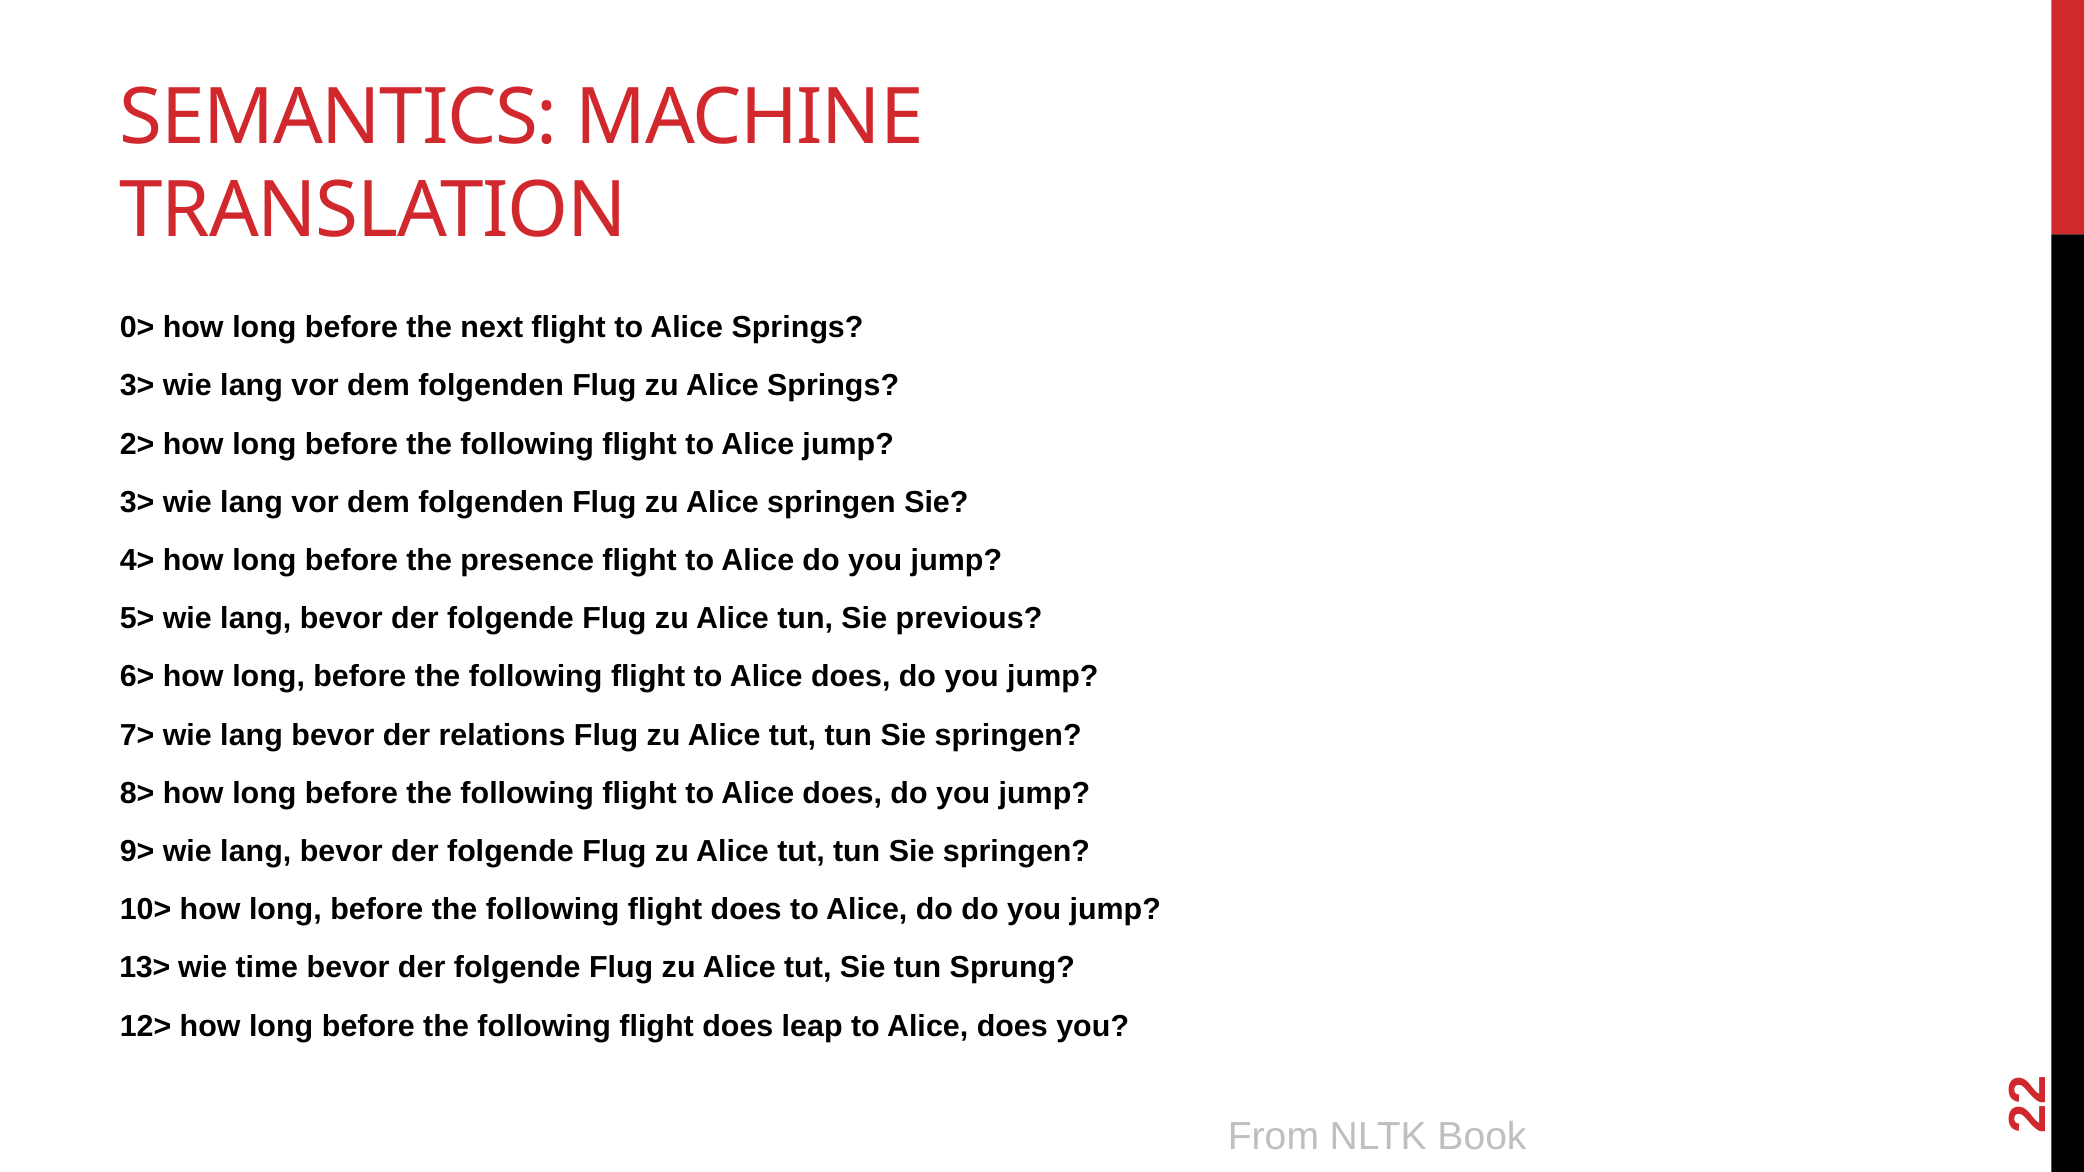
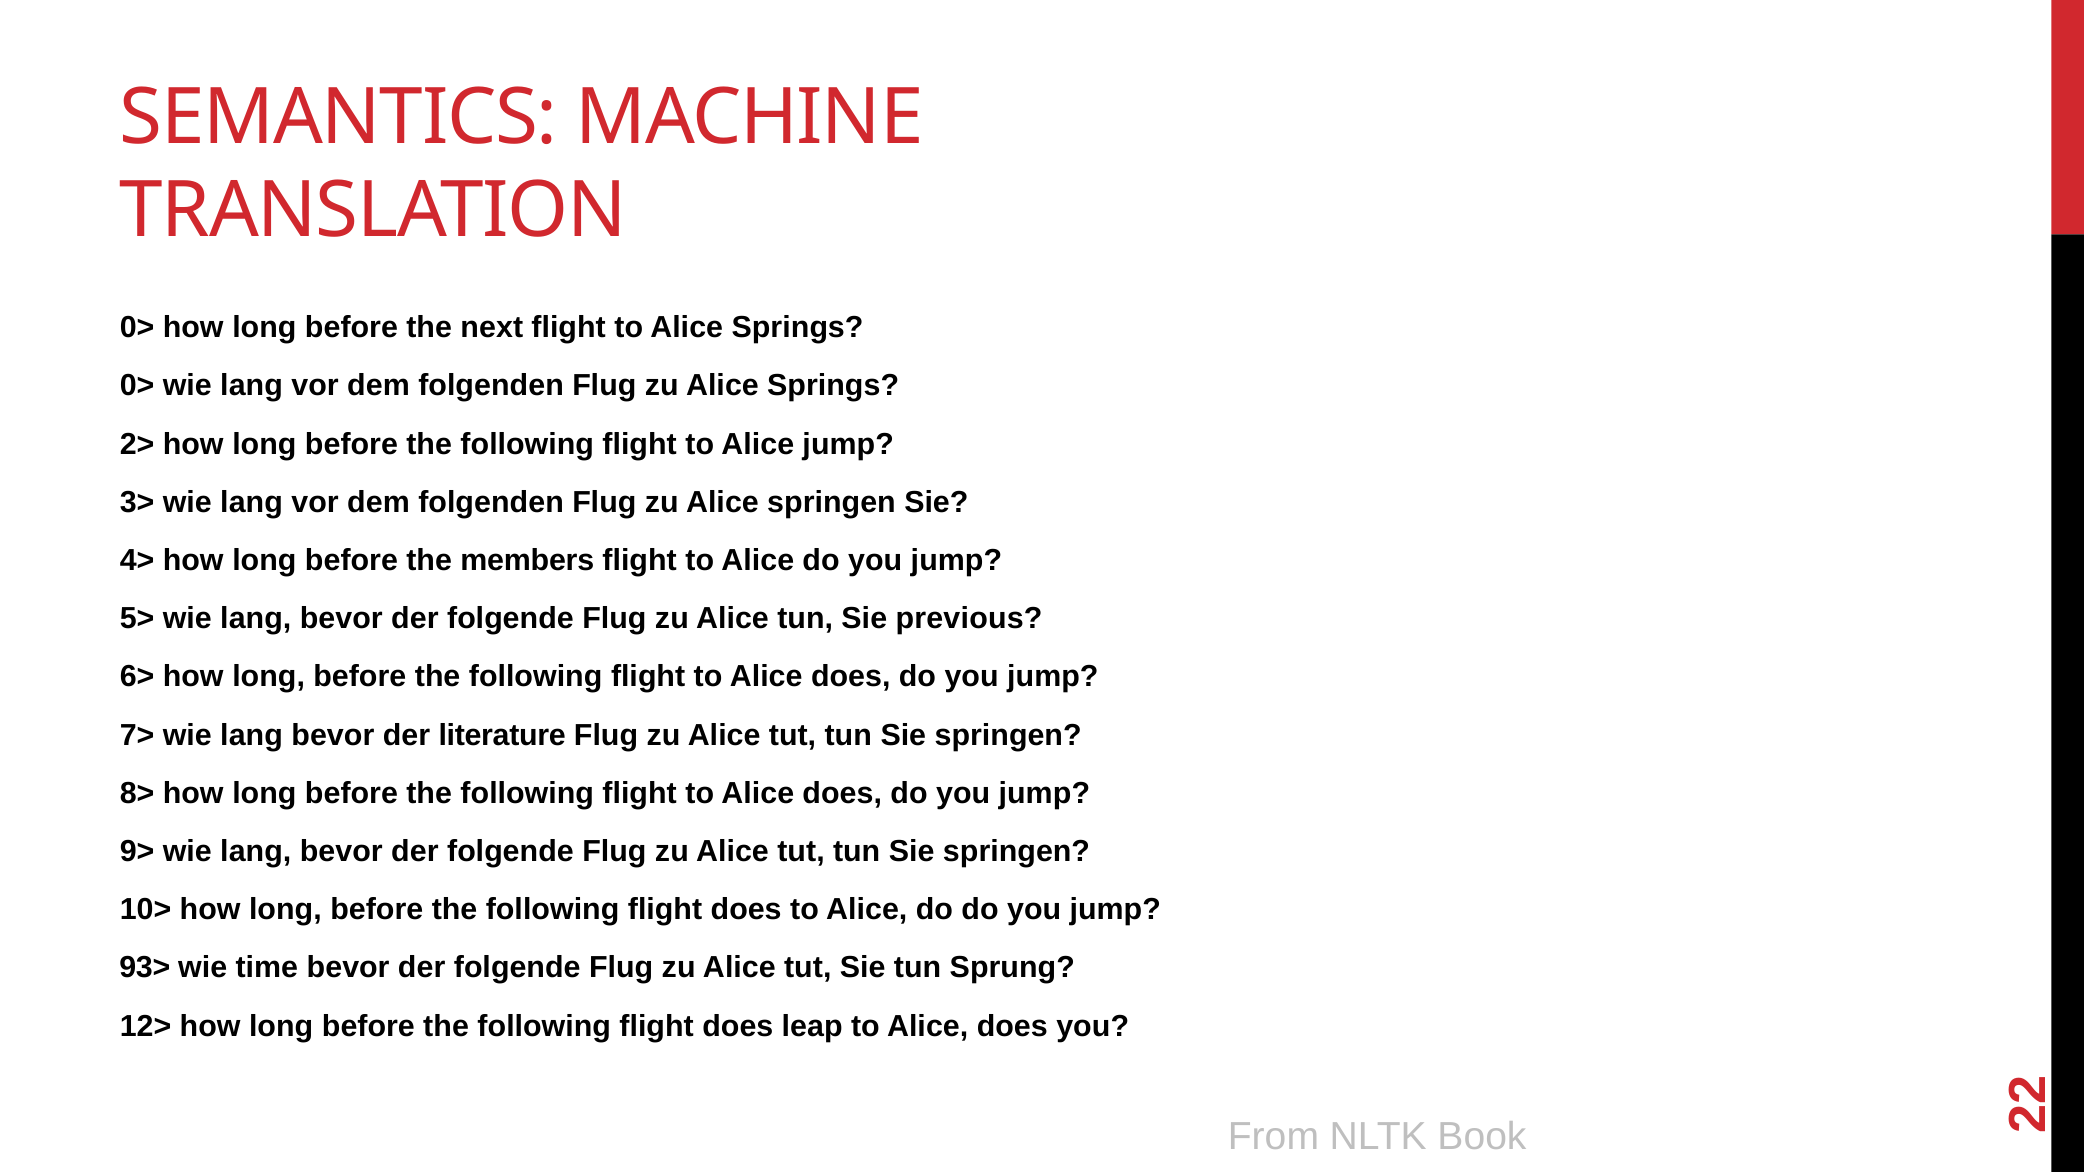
3>: 3> -> 0> (137, 386)
presence: presence -> members (527, 561)
relations: relations -> literature (502, 735)
13>: 13> -> 93> (145, 968)
